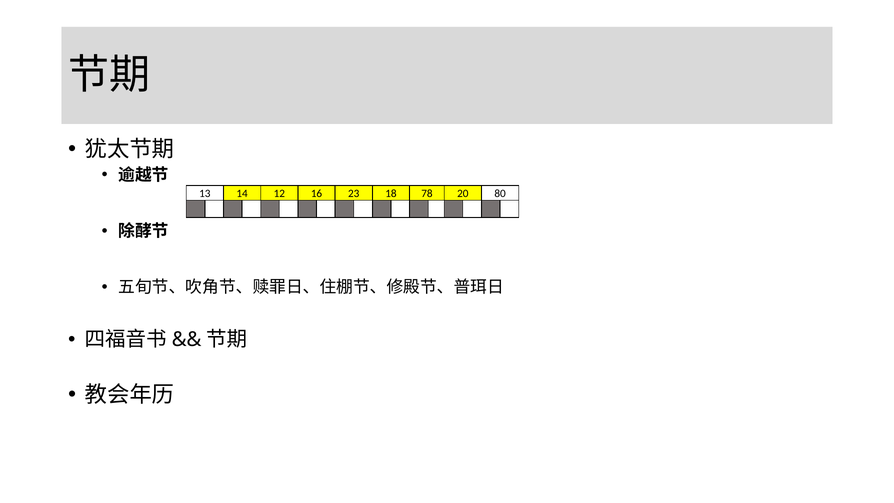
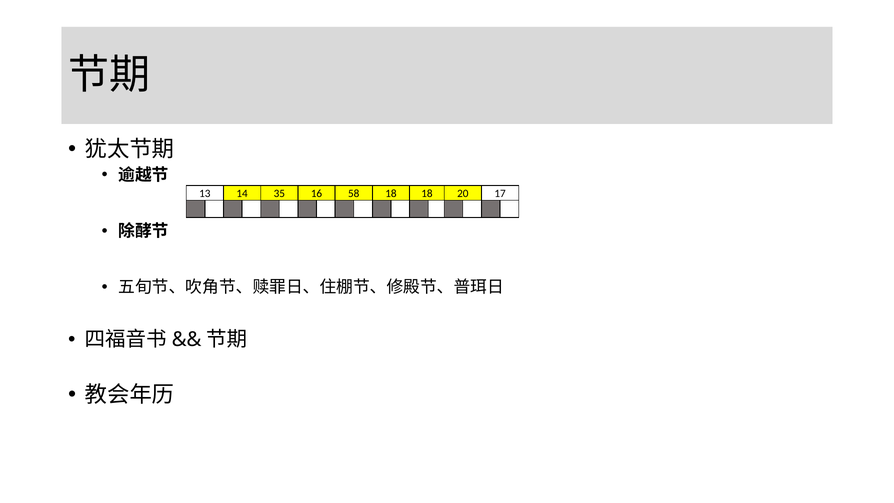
12: 12 -> 35 (279, 194)
23: 23 -> 58 (354, 194)
18 78: 78 -> 18 (427, 194)
80: 80 -> 17 (500, 194)
